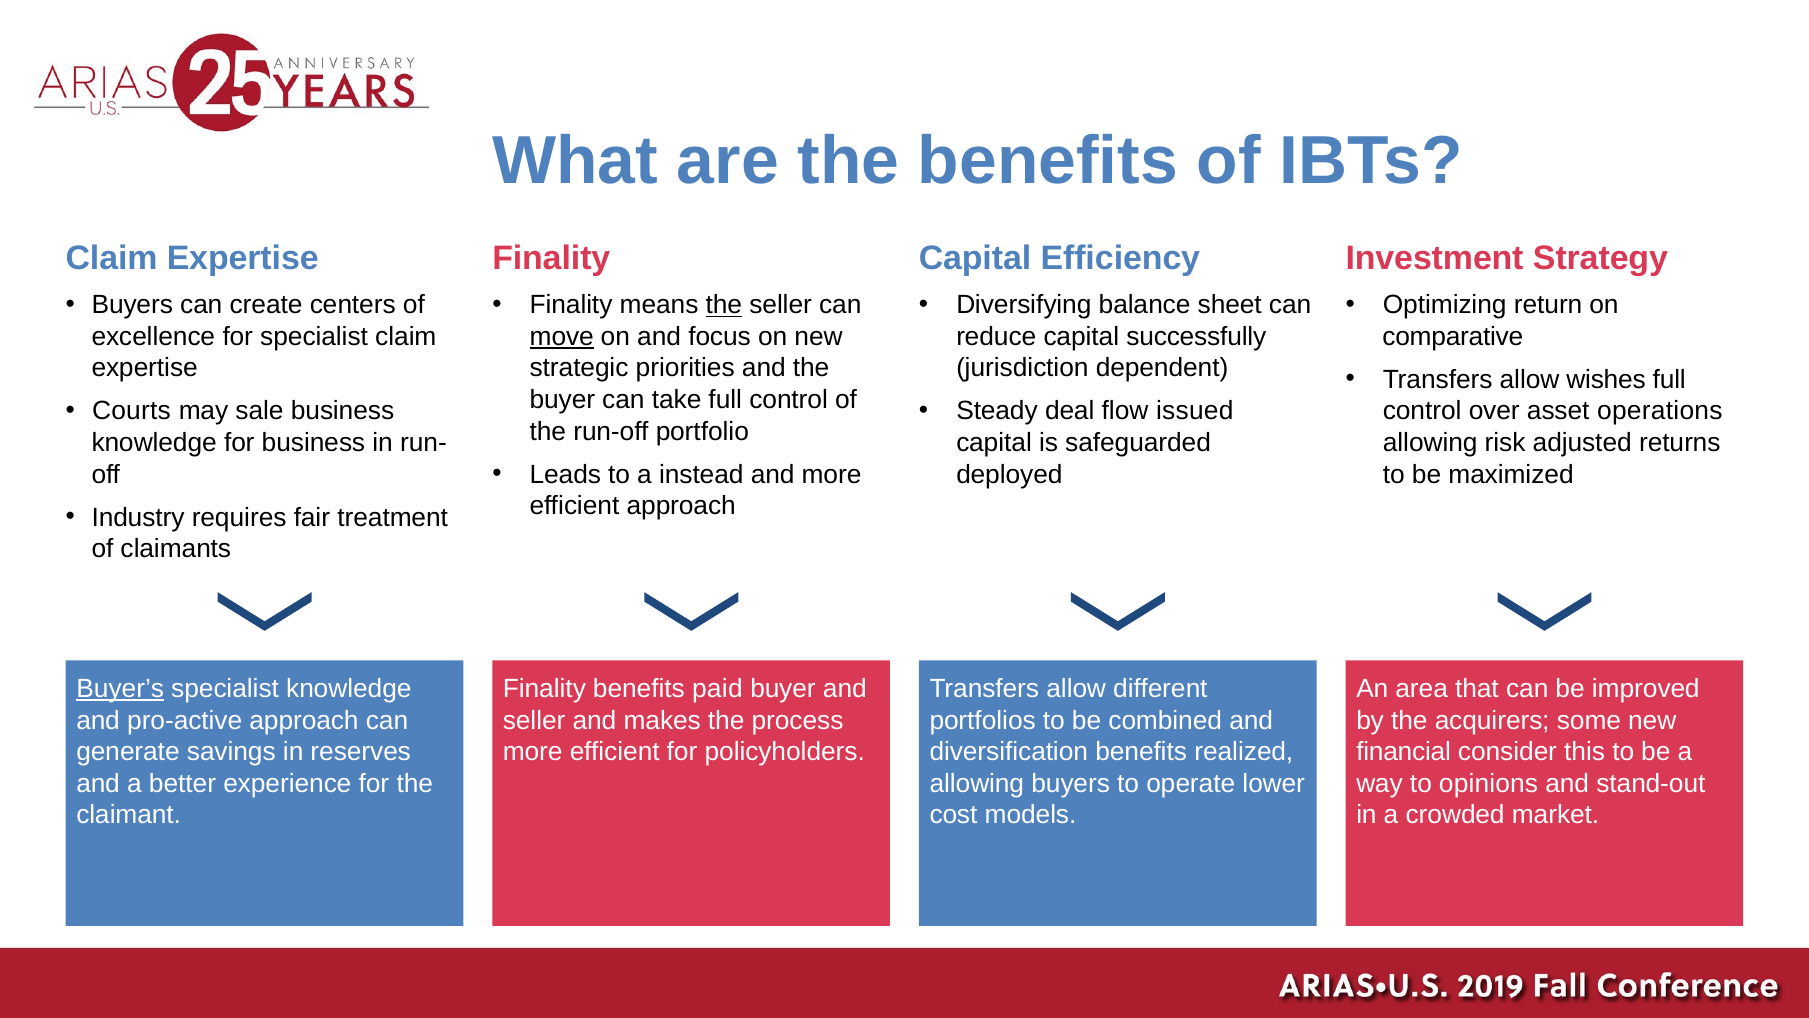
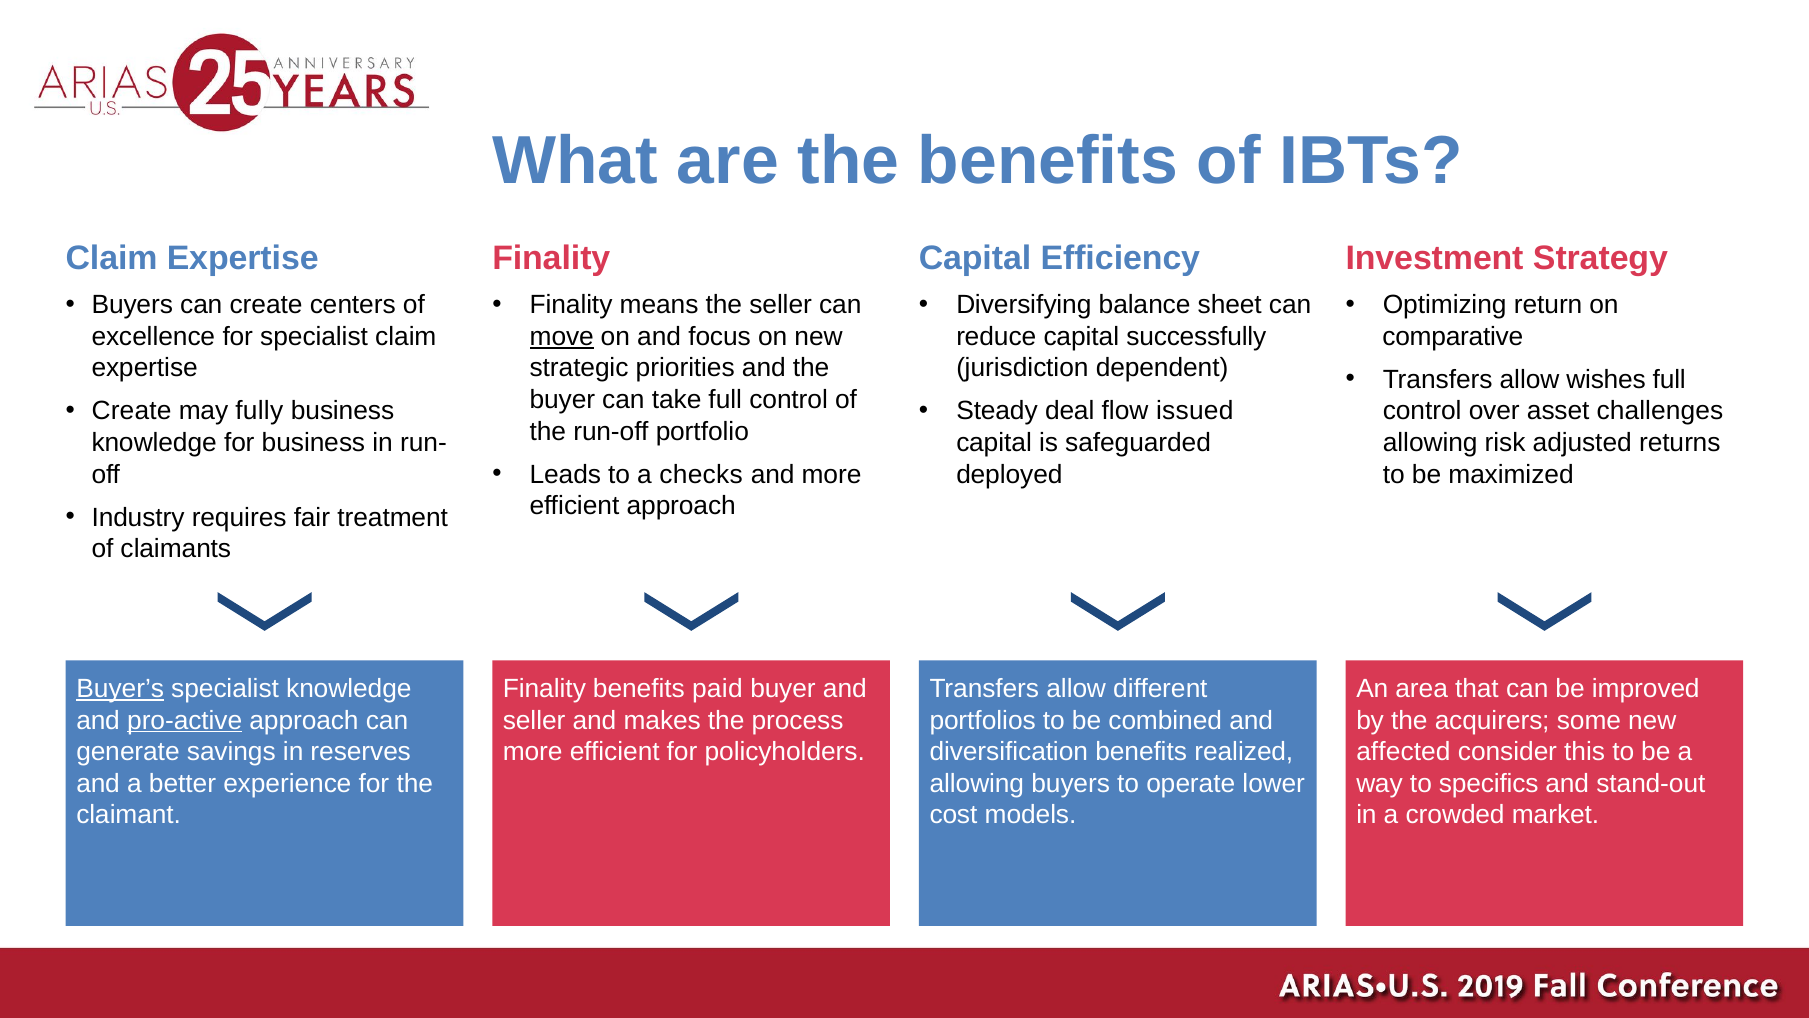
the underline: present -> none (724, 305)
Courts: Courts -> Create (132, 411)
sale: sale -> fully (259, 411)
operations: operations -> challenges (1660, 411)
instead: instead -> checks (701, 474)
pro-active underline: none -> present (185, 720)
financial: financial -> affected (1403, 752)
opinions: opinions -> specifics (1489, 783)
